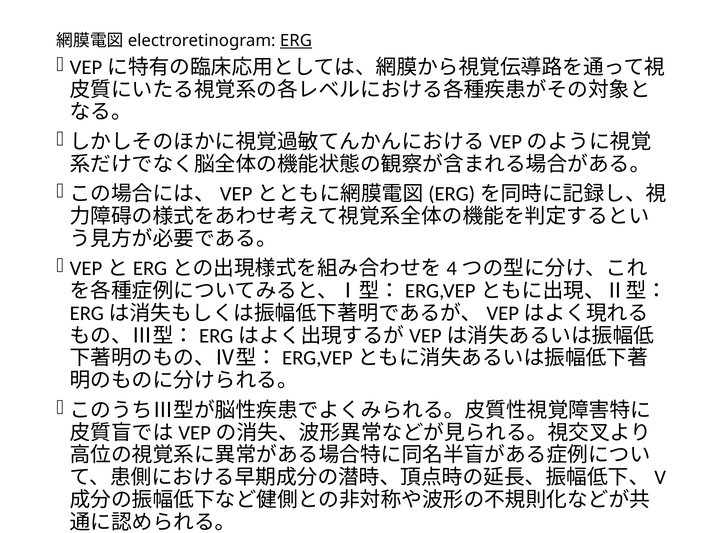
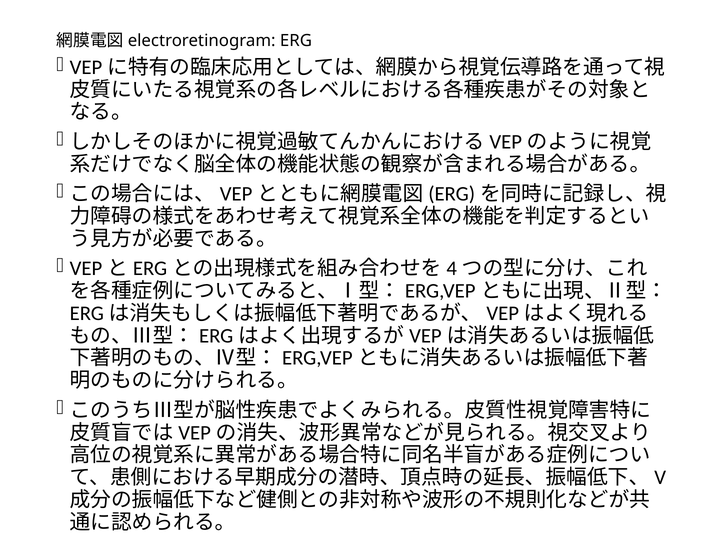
ERG underline: present -> none (296, 41)
